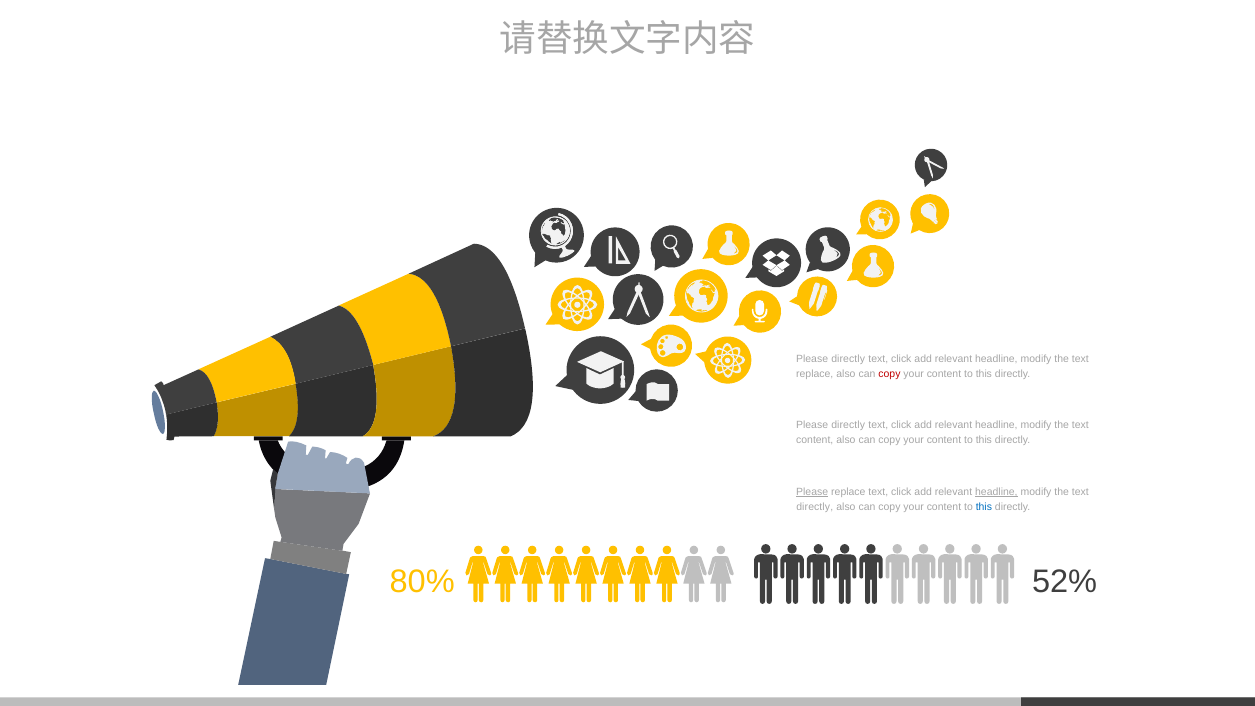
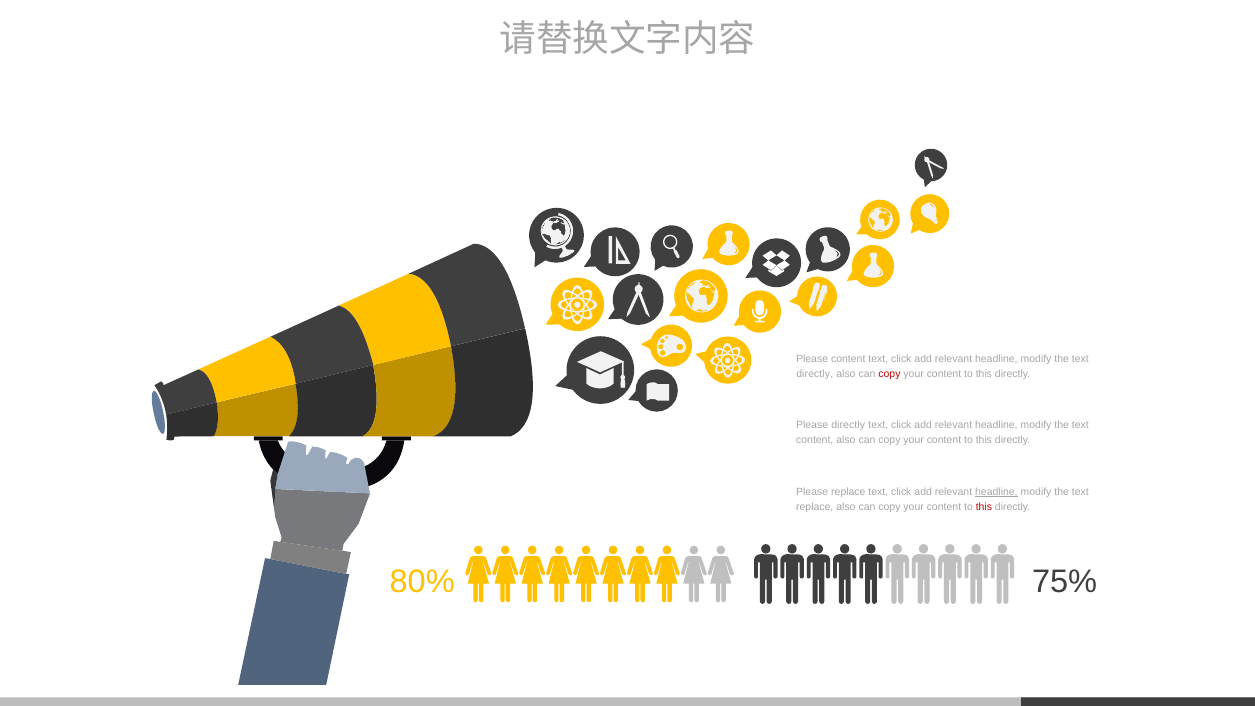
directly: directly -> content (848, 359)
replace: replace -> directly (815, 374)
Please underline: present -> none (812, 492)
directly: directly -> replace (815, 507)
this colour: blue -> red (984, 507)
52%: 52% -> 75% (1065, 582)
